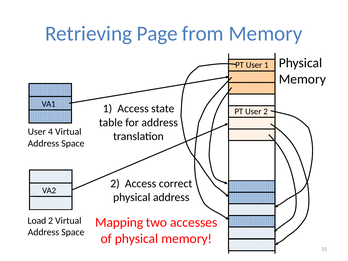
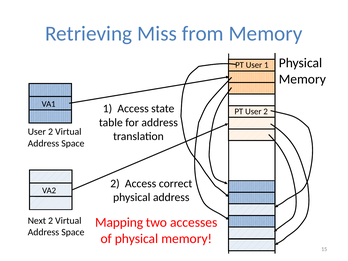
Page: Page -> Miss (157, 34)
4: 4 -> 2 (51, 132)
Load: Load -> Next (37, 221)
